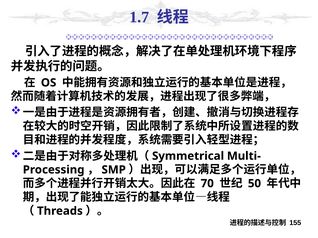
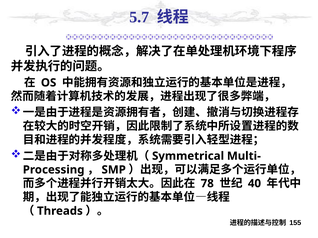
1.7: 1.7 -> 5.7 (139, 17)
70: 70 -> 78 (207, 184)
50: 50 -> 40 (254, 184)
